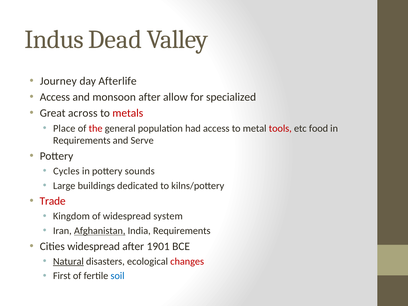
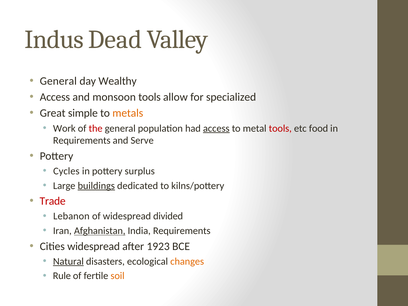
Journey: Journey -> General (58, 81)
Afterlife: Afterlife -> Wealthy (118, 81)
monsoon after: after -> tools (150, 97)
across: across -> simple (83, 113)
metals colour: red -> orange (128, 113)
Place: Place -> Work (64, 128)
access underline: none -> present (216, 128)
sounds: sounds -> surplus (140, 171)
buildings underline: none -> present (96, 186)
Kingdom: Kingdom -> Lebanon (71, 216)
system: system -> divided (168, 216)
1901: 1901 -> 1923 (158, 246)
changes colour: red -> orange (187, 261)
First: First -> Rule (62, 276)
soil colour: blue -> orange (118, 276)
